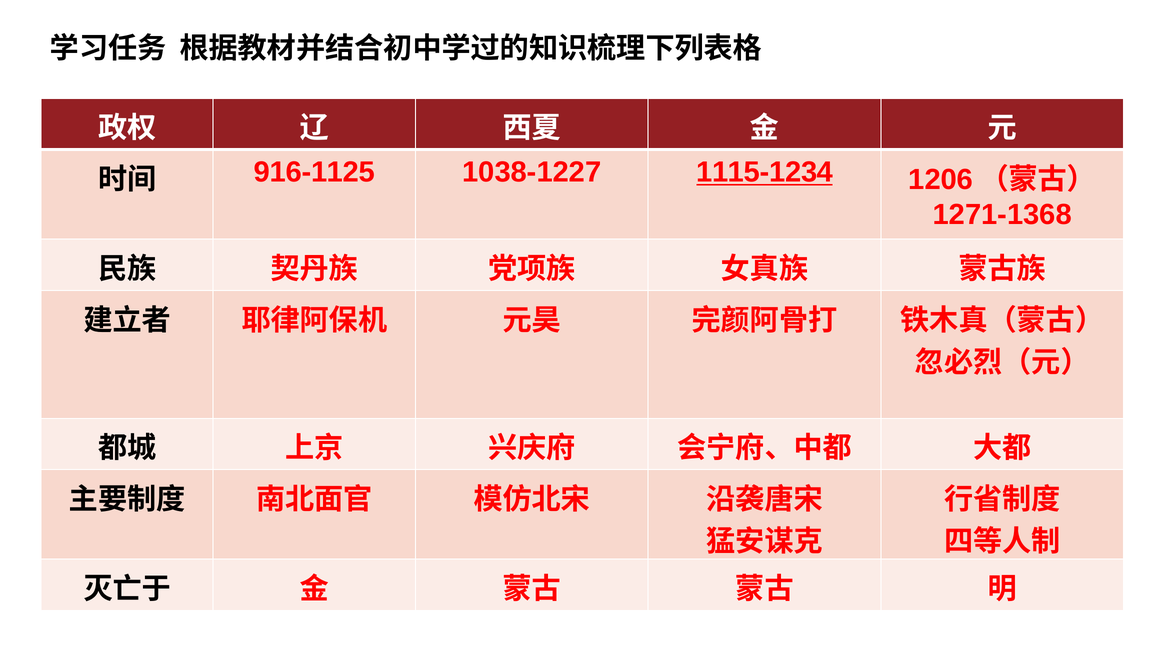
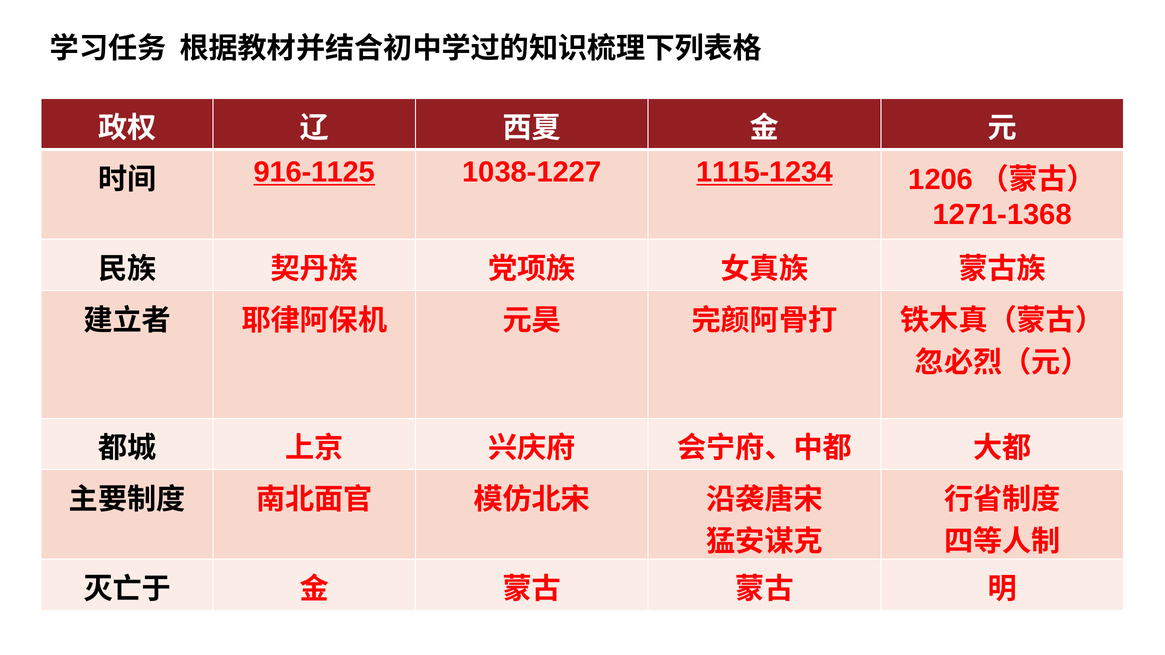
916-1125 underline: none -> present (314, 172)
